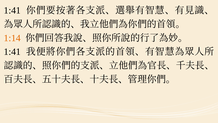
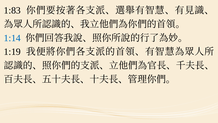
1:41: 1:41 -> 1:83 (12, 10)
1:14 colour: orange -> blue (12, 38)
1:41: 1:41 -> 1:19 (12, 52)
